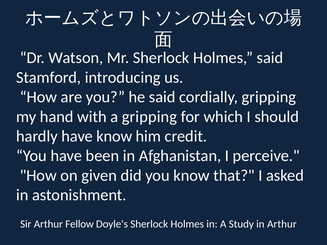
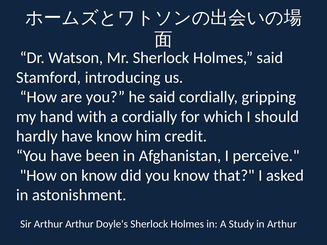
a gripping: gripping -> cordially (150, 117)
on given: given -> know (99, 176)
Arthur Fellow: Fellow -> Arthur (79, 224)
